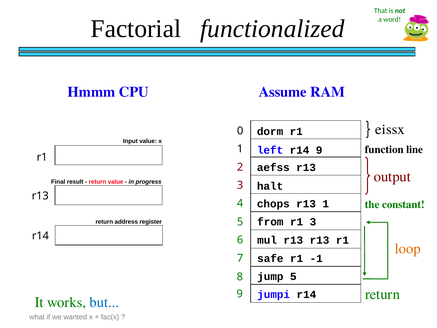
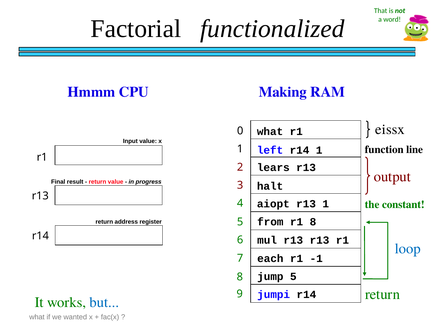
Assume: Assume -> Making (283, 92)
dorm: dorm -> what (270, 131)
r14 9: 9 -> 1 (319, 150)
aefss: aefss -> lears (273, 167)
chops: chops -> aiopt (273, 204)
r1 3: 3 -> 8 (313, 222)
loop colour: orange -> blue (408, 248)
safe: safe -> each (270, 258)
